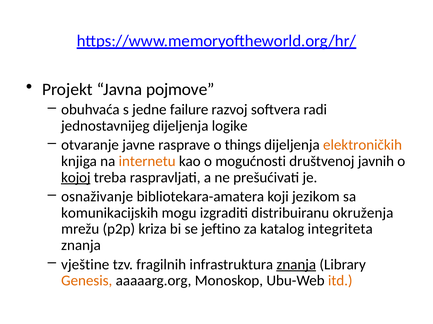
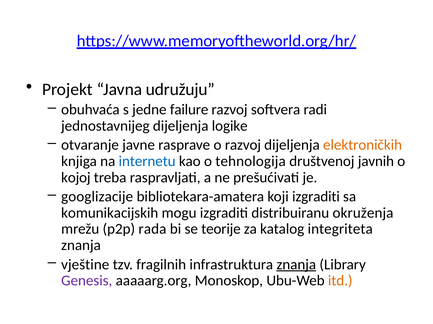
pojmove: pojmove -> udružuju (180, 90)
o things: things -> razvoj (243, 145)
internetu colour: orange -> blue (147, 162)
mogućnosti: mogućnosti -> tehnologija (251, 162)
kojoj underline: present -> none (76, 178)
osnaživanje: osnaživanje -> googlizacije (97, 197)
koji jezikom: jezikom -> izgraditi (316, 197)
kriza: kriza -> rada (152, 230)
jeftino: jeftino -> teorije (221, 230)
Genesis colour: orange -> purple (87, 281)
